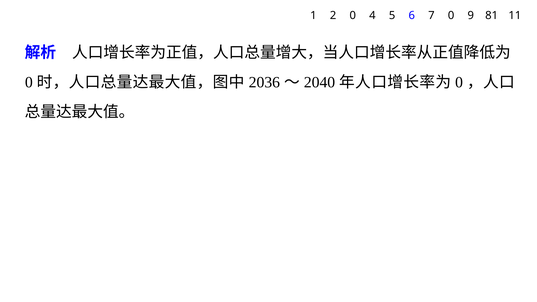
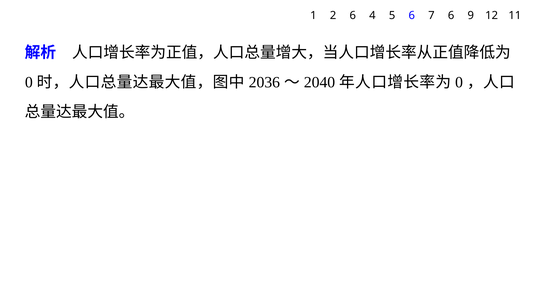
2 0: 0 -> 6 (353, 16)
7 0: 0 -> 6 (451, 16)
81: 81 -> 12 (492, 16)
